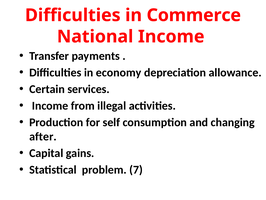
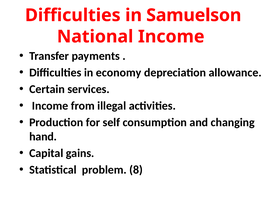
Commerce: Commerce -> Samuelson (194, 15)
after: after -> hand (43, 136)
7: 7 -> 8 (136, 169)
